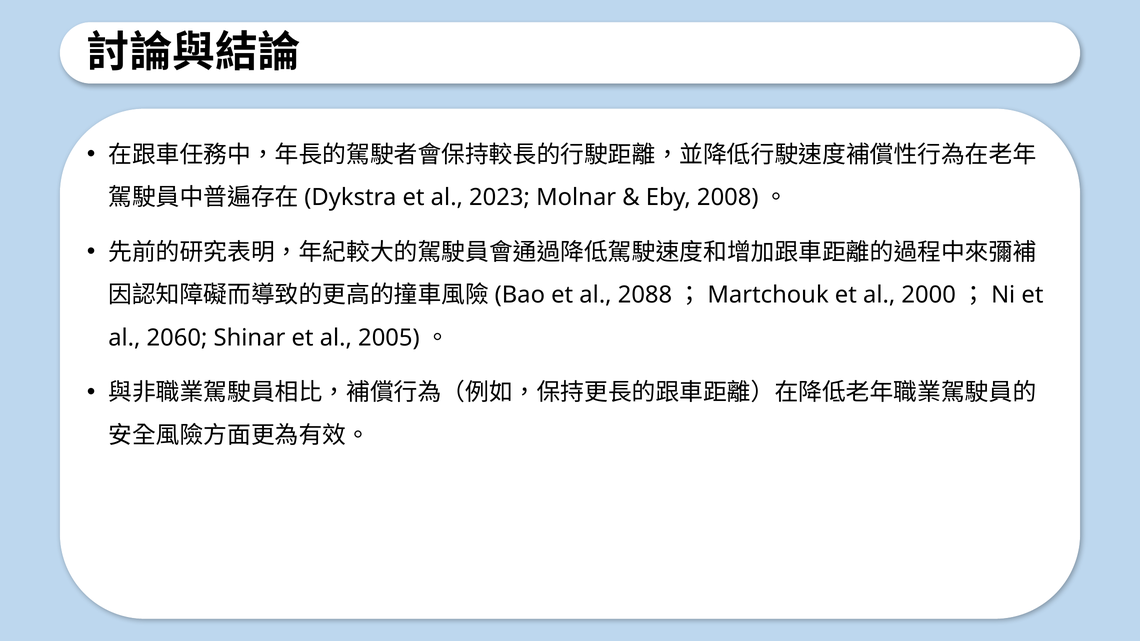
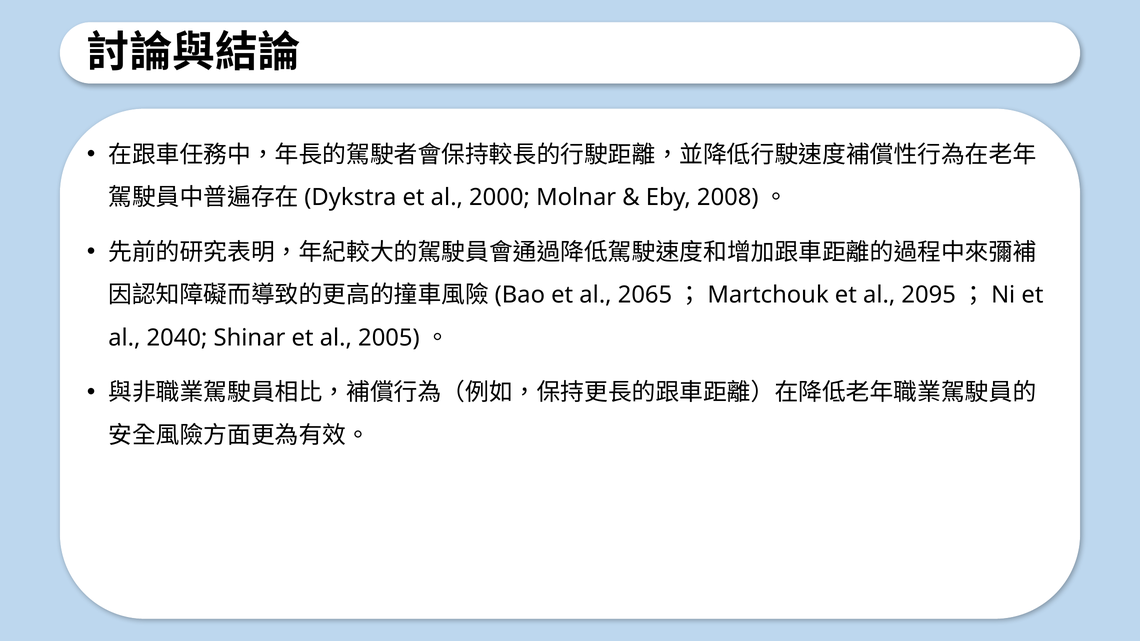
2023: 2023 -> 2000 (500, 198)
2088: 2088 -> 2065 (645, 295)
2000: 2000 -> 2095 (929, 295)
2060: 2060 -> 2040 (177, 338)
